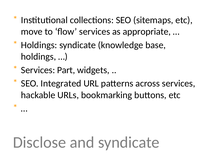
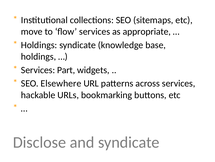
Integrated: Integrated -> Elsewhere (61, 83)
